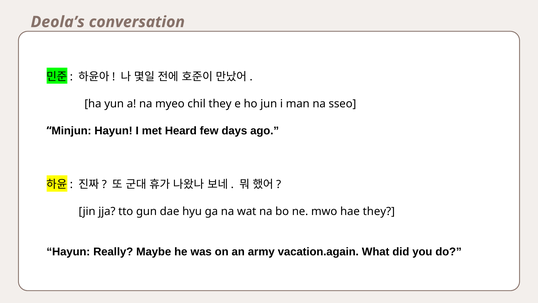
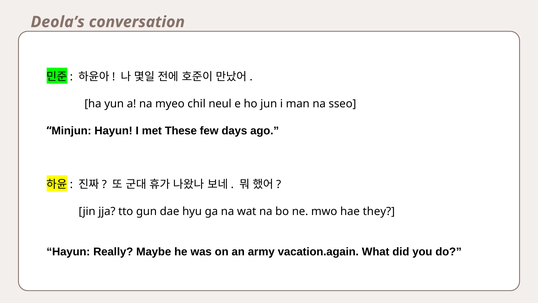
chil they: they -> neul (220, 104)
Heard: Heard -> These (181, 131)
